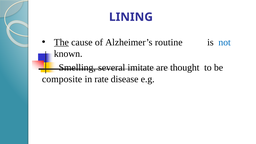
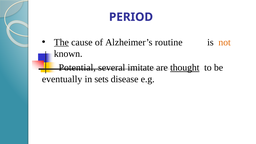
LINING: LINING -> PERIOD (131, 17)
not colour: blue -> orange (225, 42)
Smelling: Smelling -> Potential (77, 68)
thought underline: none -> present (185, 68)
composite: composite -> eventually (62, 79)
rate: rate -> sets (102, 79)
